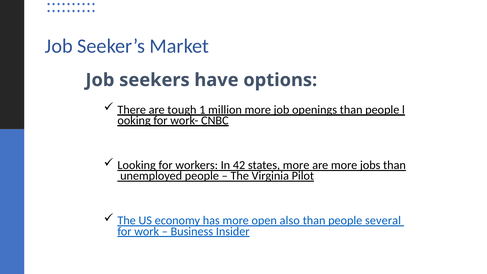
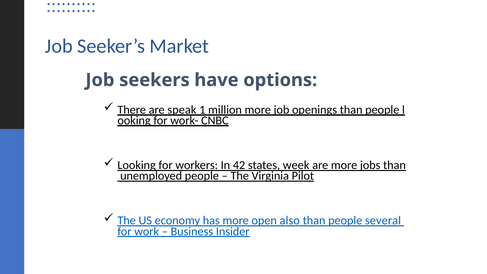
tough: tough -> speak (182, 110)
states more: more -> week (296, 165)
